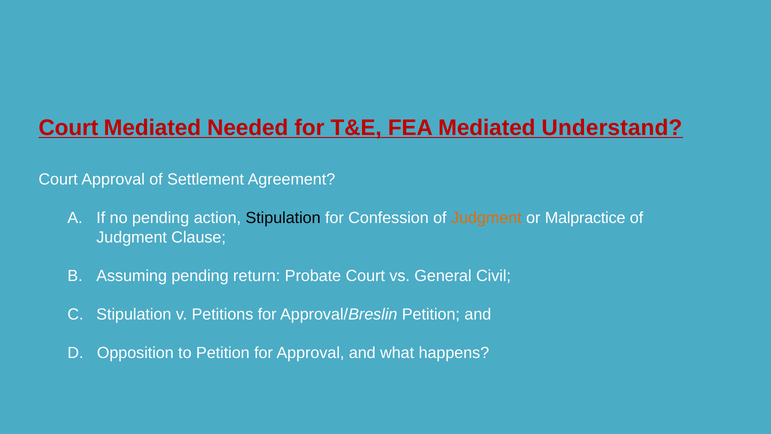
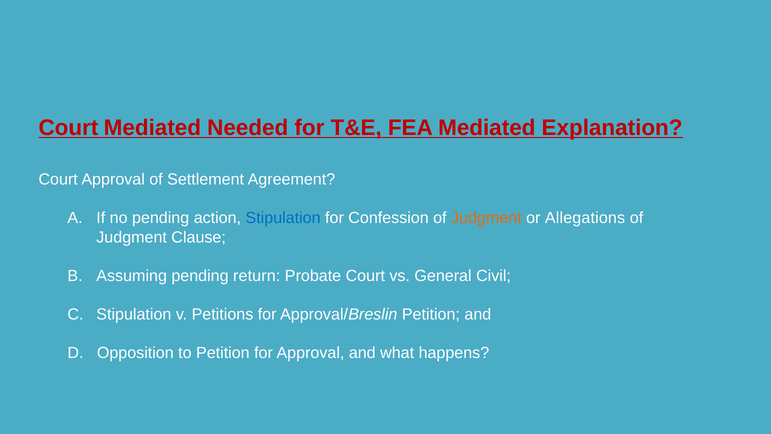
Understand: Understand -> Explanation (612, 127)
Stipulation colour: black -> blue (283, 218)
Malpractice: Malpractice -> Allegations (585, 218)
